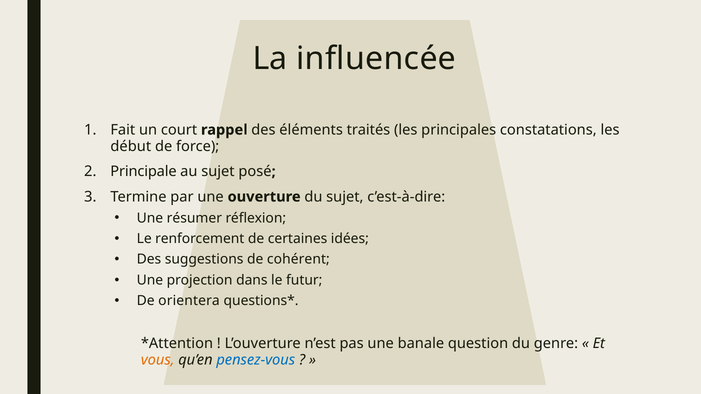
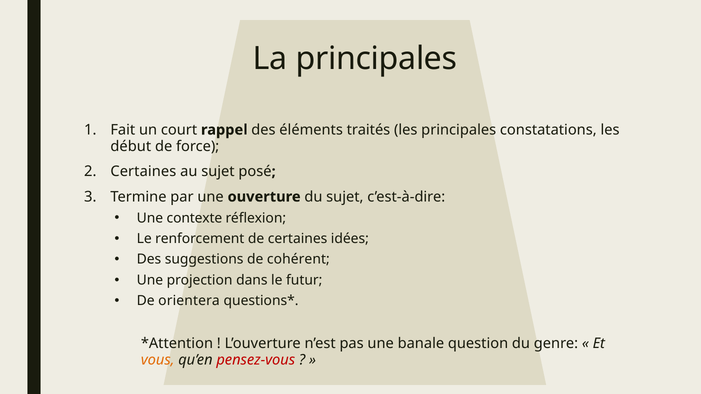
La influencée: influencée -> principales (376, 59)
Principale: Principale -> Certaines (143, 172)
résumer: résumer -> contexte (194, 218)
pensez-vous colour: blue -> red (256, 360)
